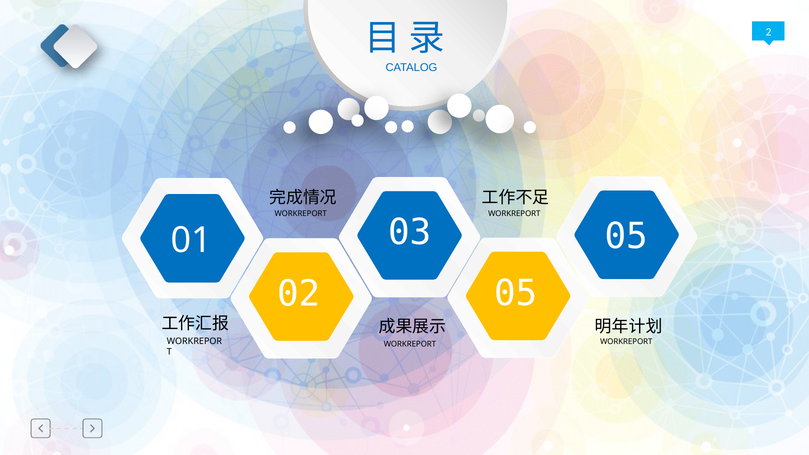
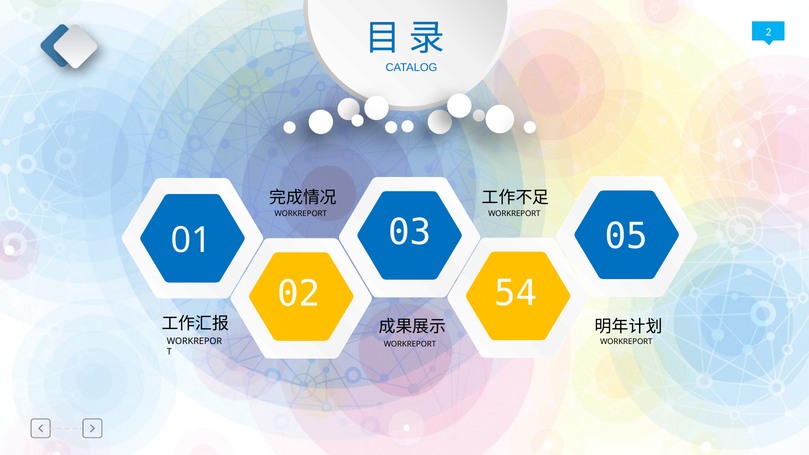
02 05: 05 -> 54 (516, 293)
